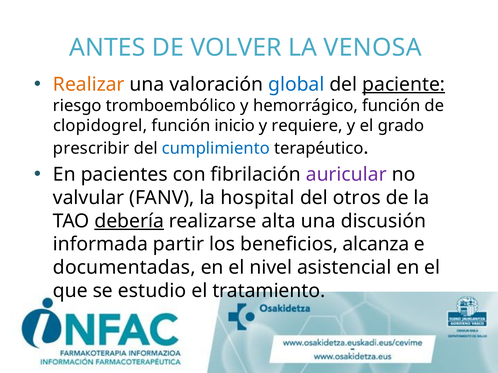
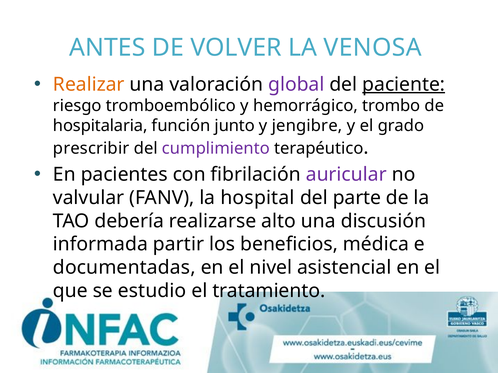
global colour: blue -> purple (296, 85)
hemorrágico función: función -> trombo (391, 106)
clopidogrel: clopidogrel -> hospitalaria (100, 126)
inicio: inicio -> junto (235, 126)
requiere: requiere -> jengibre (307, 126)
cumplimiento colour: blue -> purple (216, 149)
otros: otros -> parte (357, 198)
debería underline: present -> none (129, 221)
alta: alta -> alto (279, 221)
alcanza: alcanza -> médica (376, 245)
